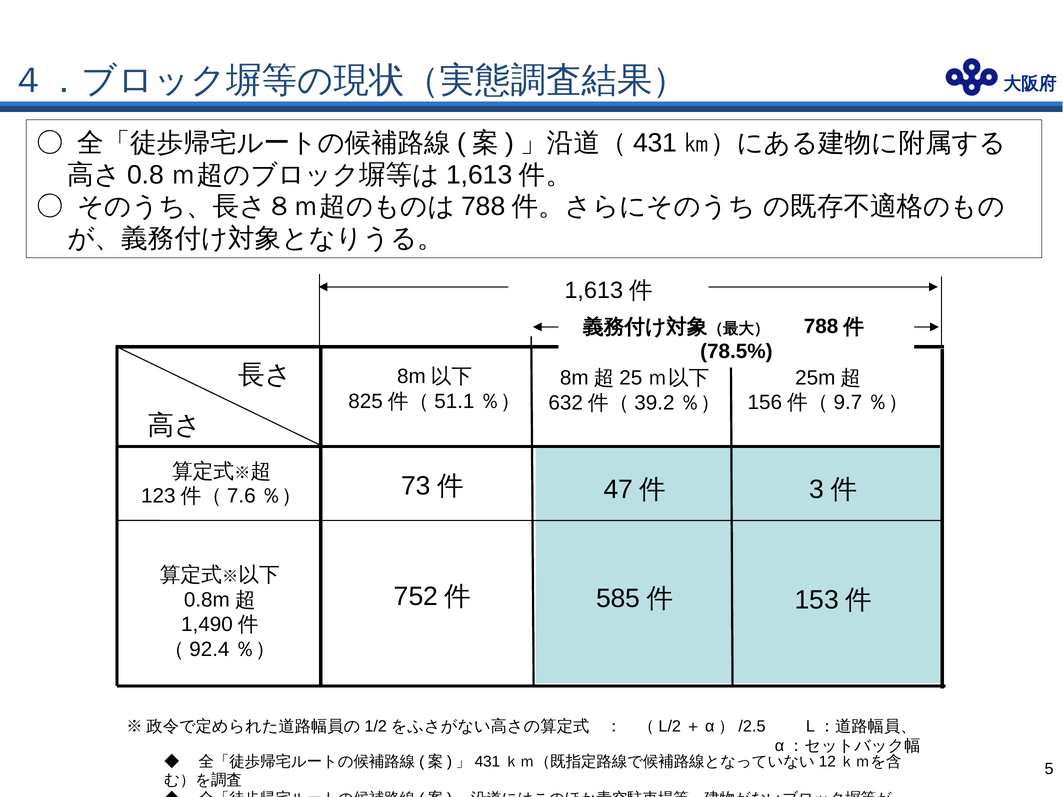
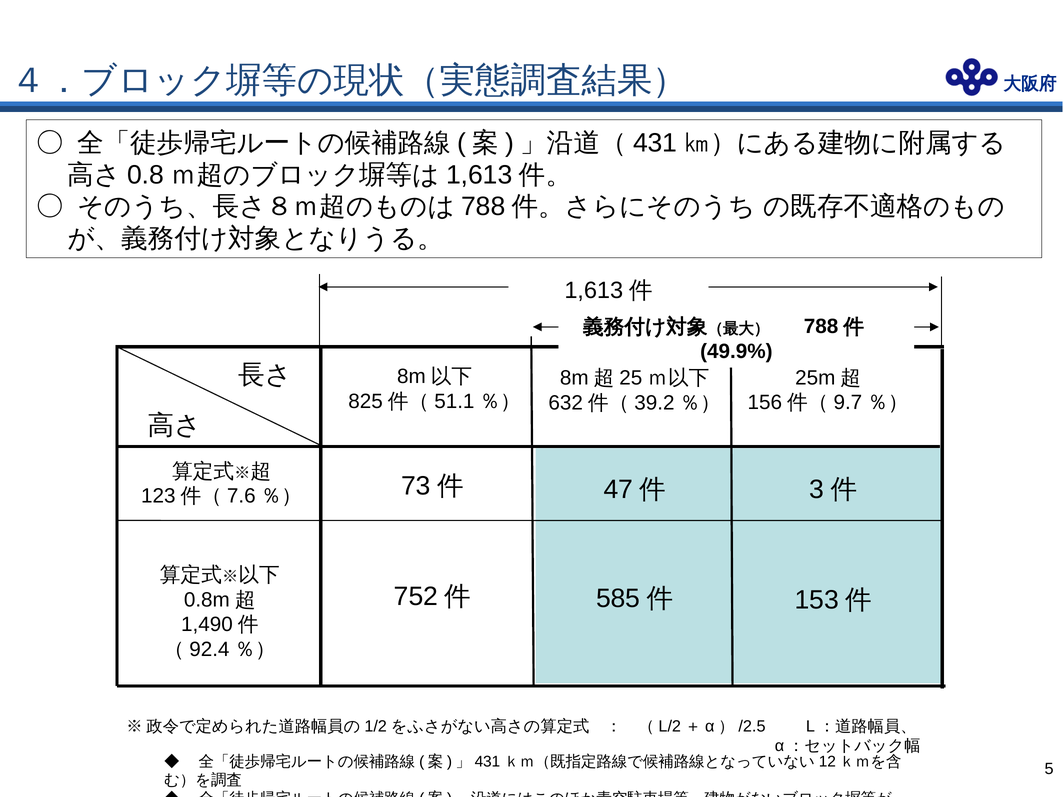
78.5%: 78.5% -> 49.9% (736, 352)
